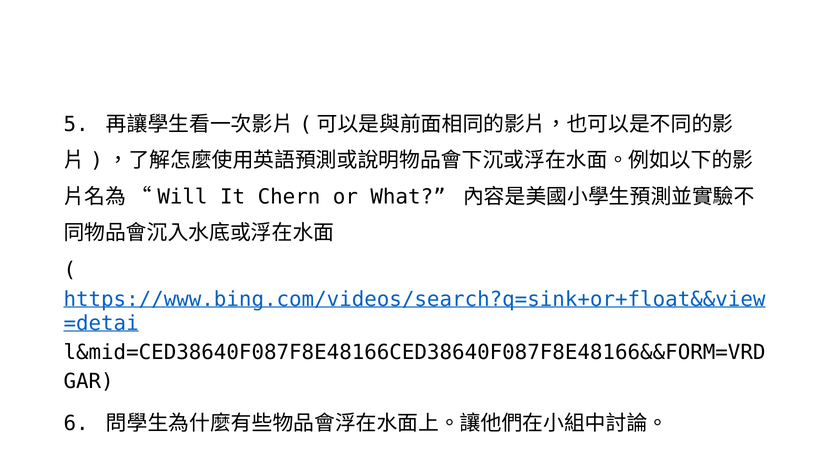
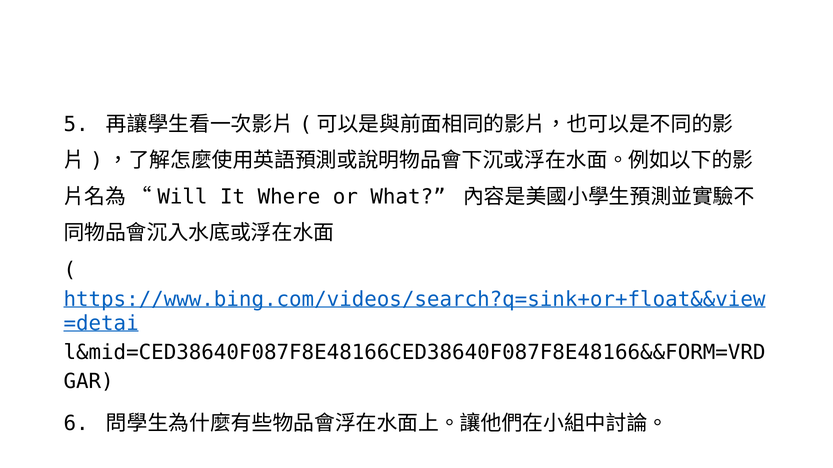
Chern: Chern -> Where (289, 197)
